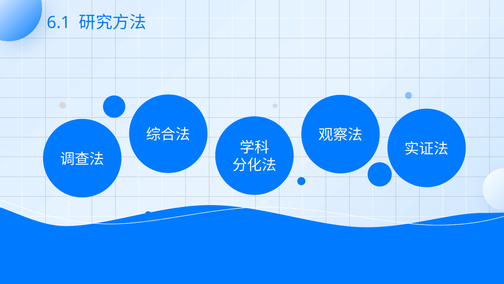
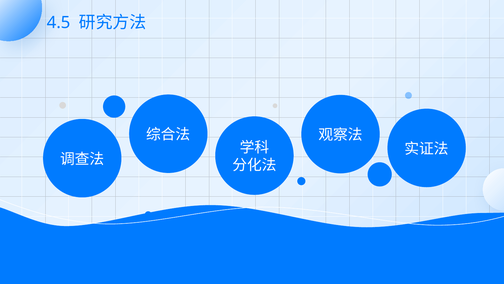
6.1: 6.1 -> 4.5 (59, 23)
